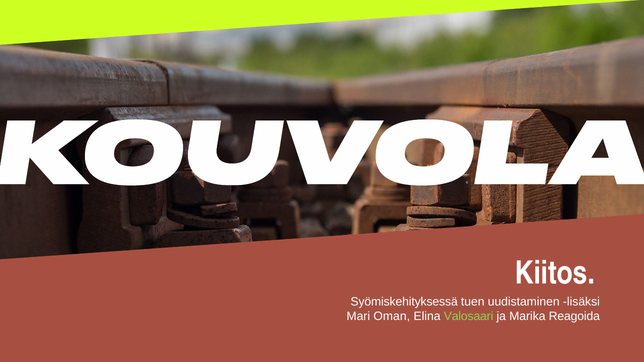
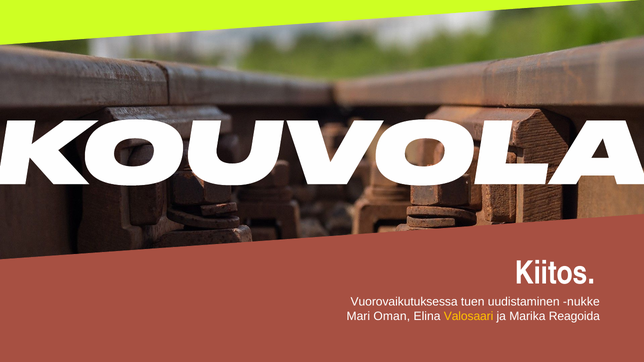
Syömiskehityksessä: Syömiskehityksessä -> Vuorovaikutuksessa (404, 302)
lisäksi: lisäksi -> nukke (581, 302)
Valosaari colour: light green -> yellow (469, 316)
